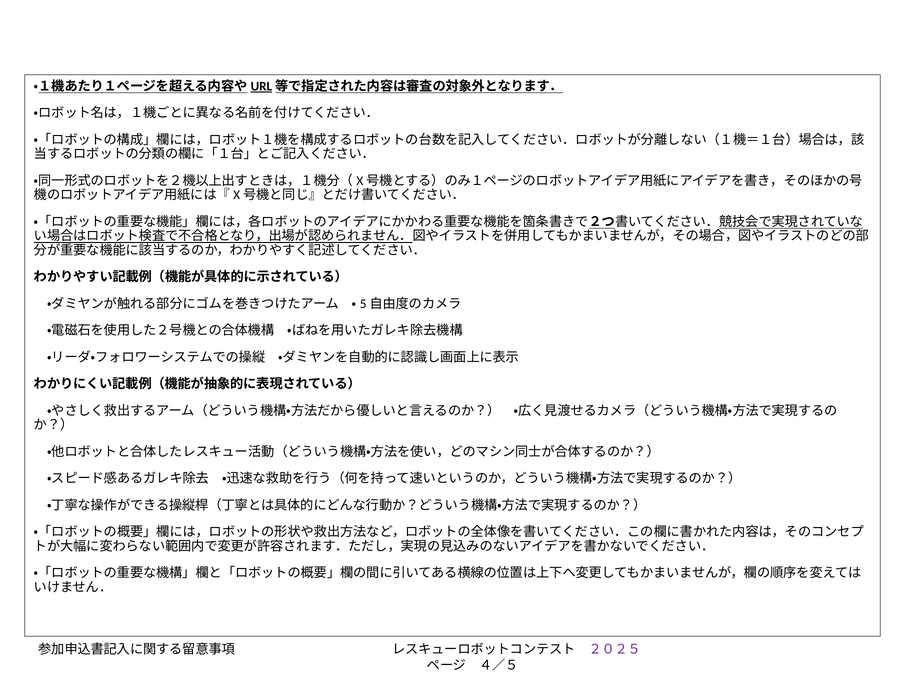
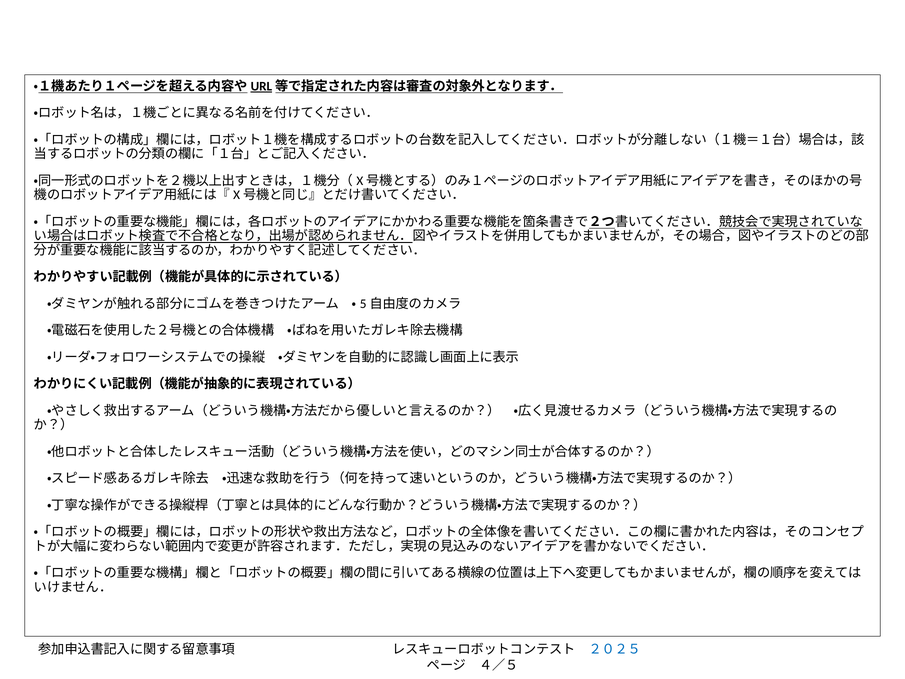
２０２５ colour: purple -> blue (615, 649)
